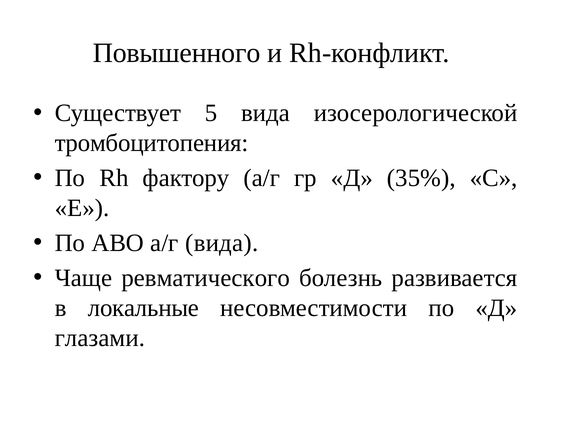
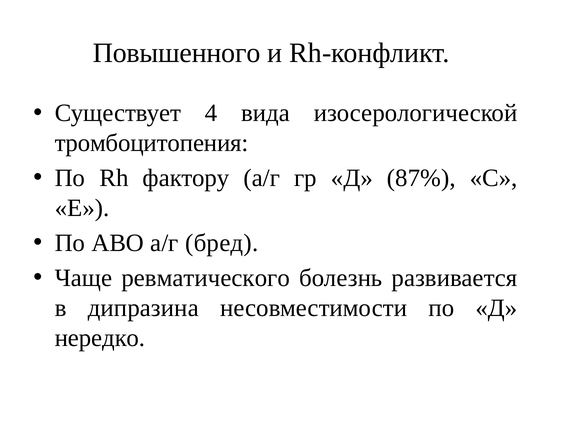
5: 5 -> 4 (211, 113)
35%: 35% -> 87% (421, 178)
а/г вида: вида -> бред (222, 243)
локальные: локальные -> дипразина (143, 308)
глазами: глазами -> нередко (100, 338)
